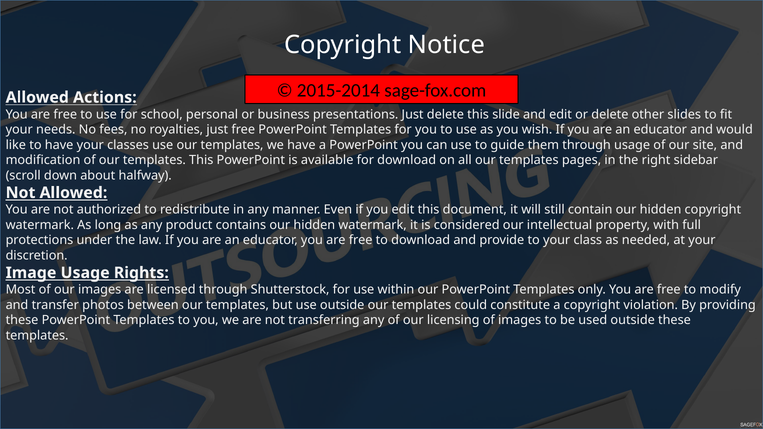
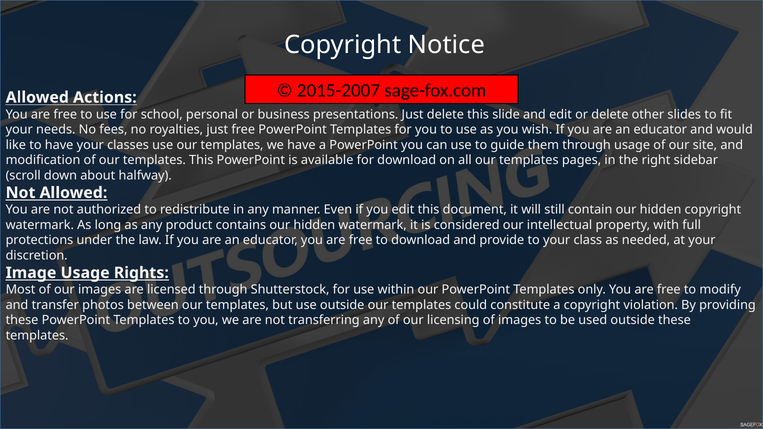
2015-2014: 2015-2014 -> 2015-2007 (338, 91)
